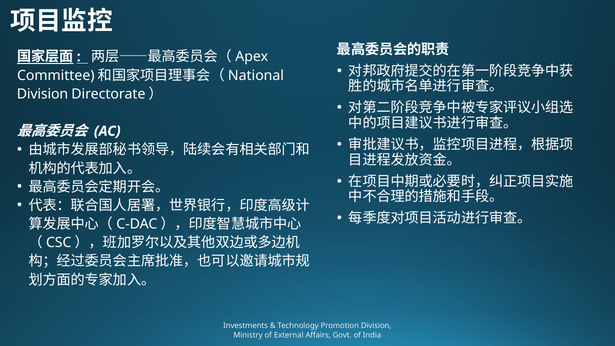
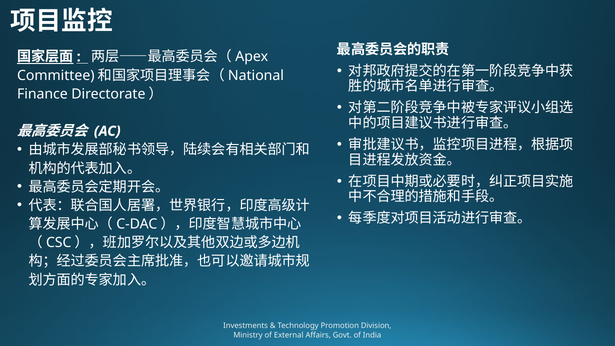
Division: Division -> Finance (42, 94)
